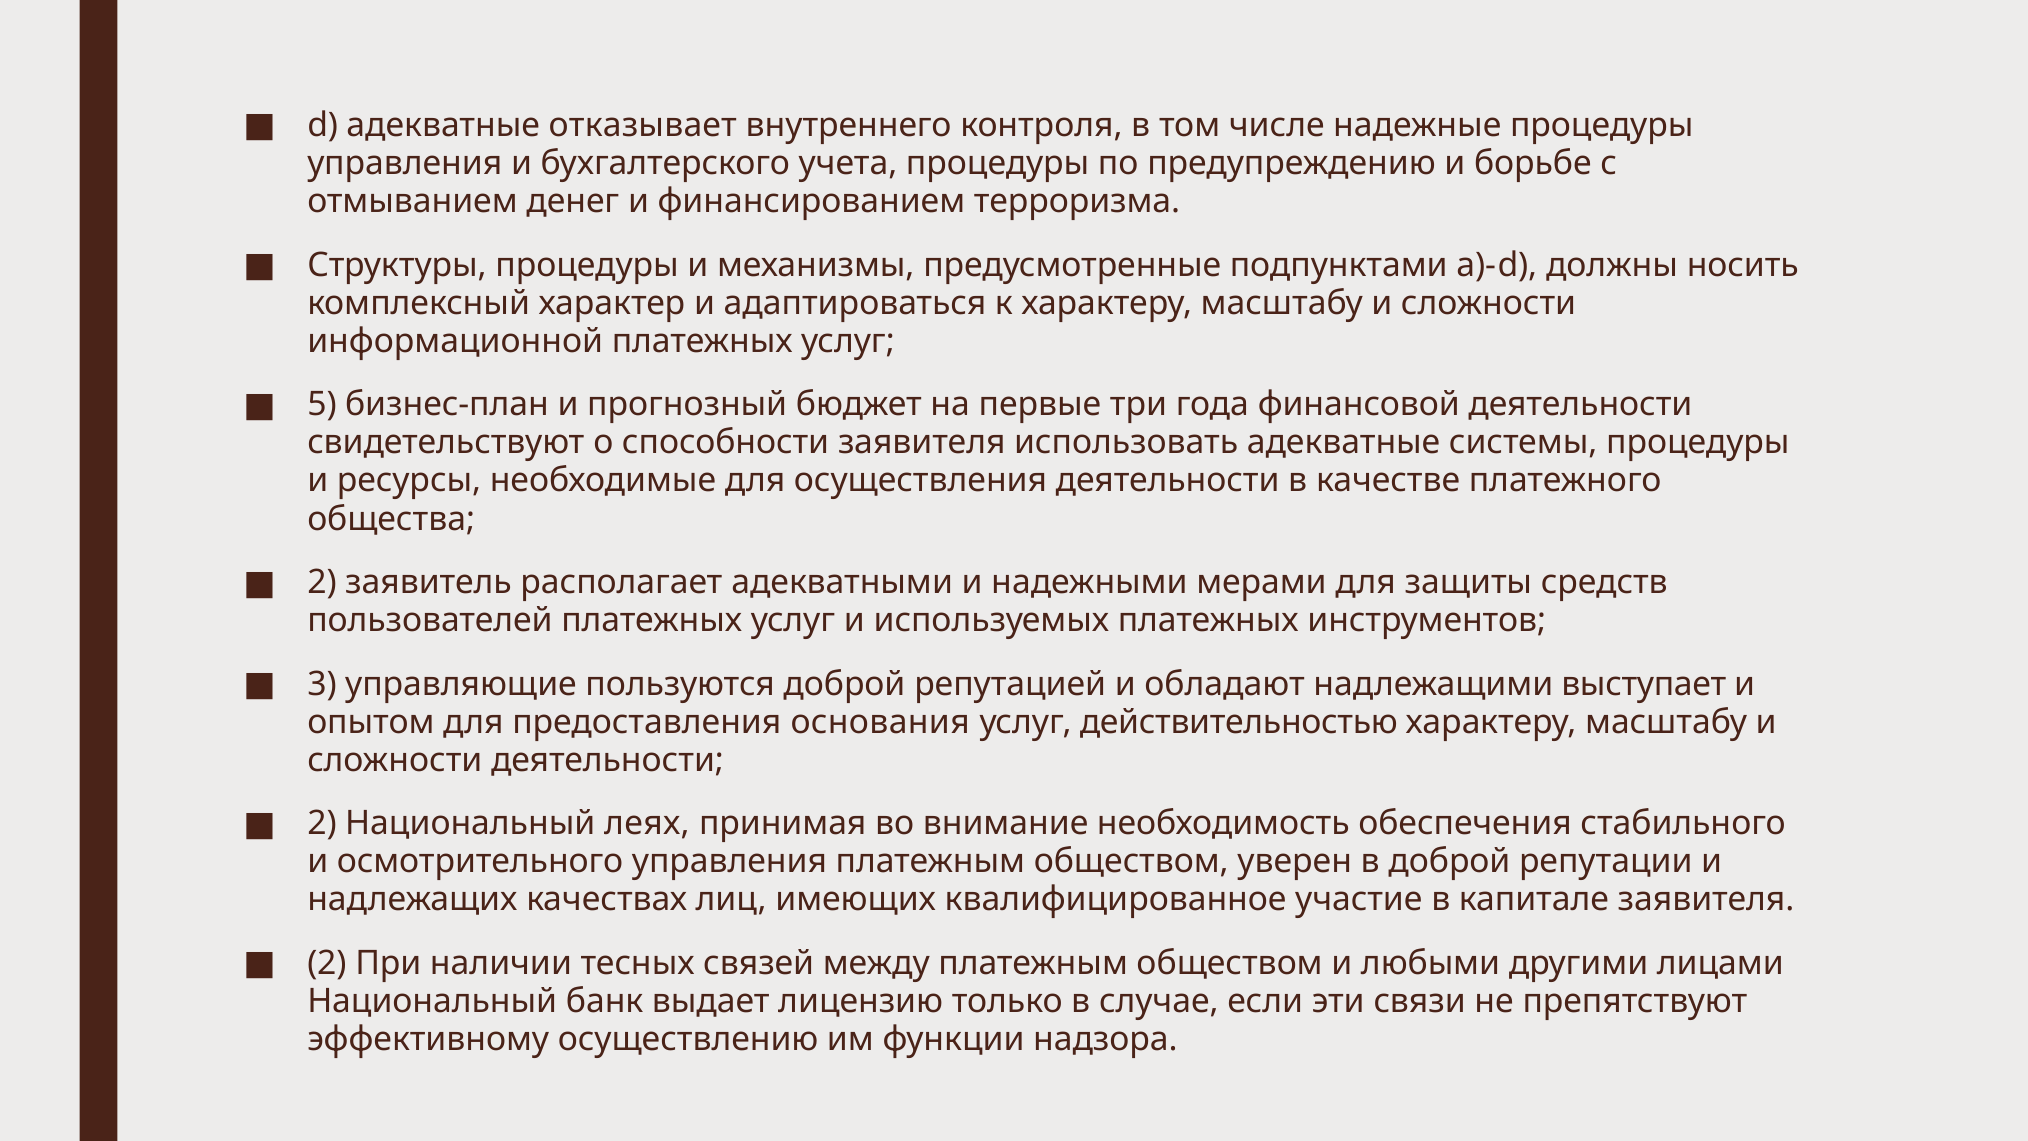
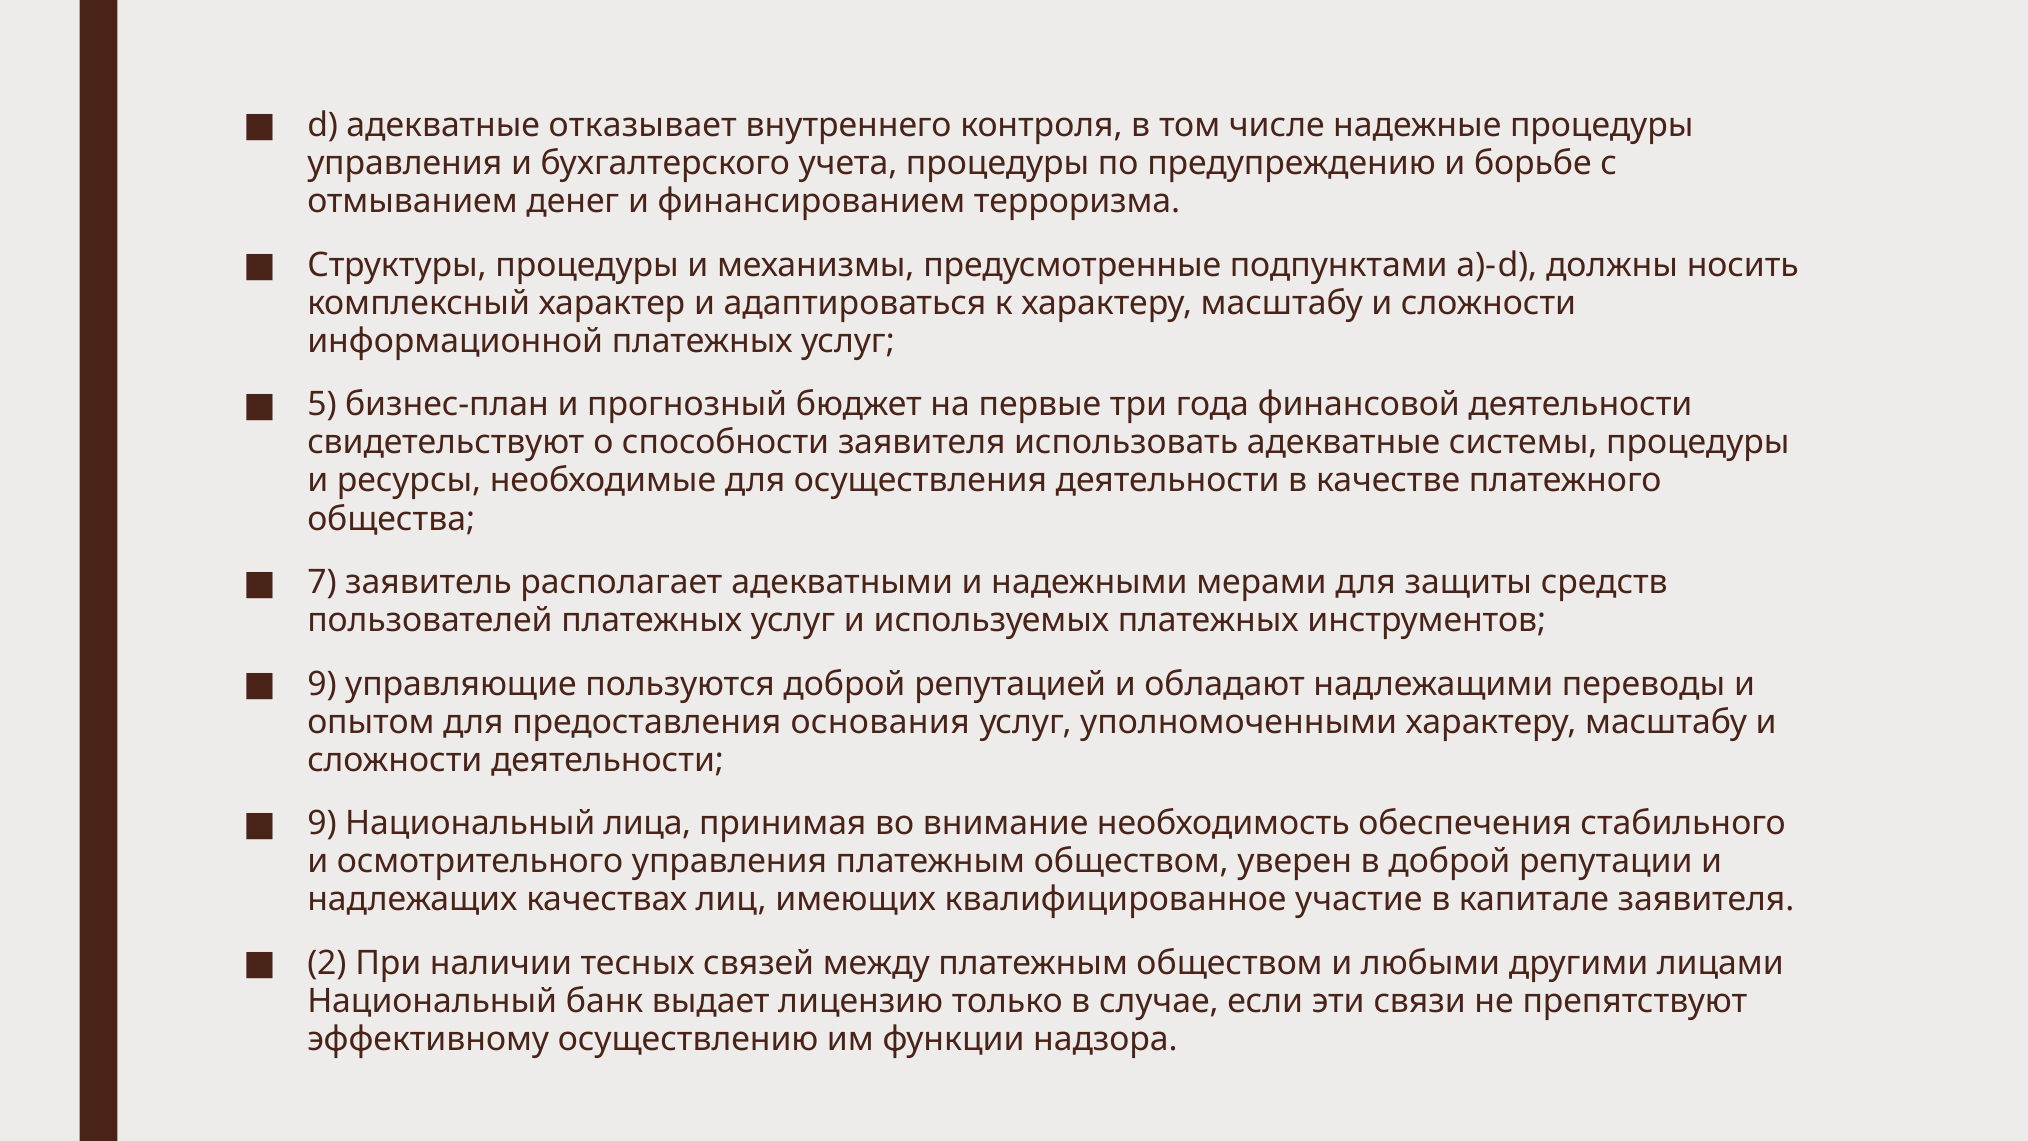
2: 2 -> 7 (322, 582)
3: 3 -> 9 (322, 684)
выступает: выступает -> переводы (1644, 684)
действительностью: действительностью -> уполномоченными (1239, 722)
2: 2 -> 9 (322, 823)
леях: леях -> лица (647, 823)
